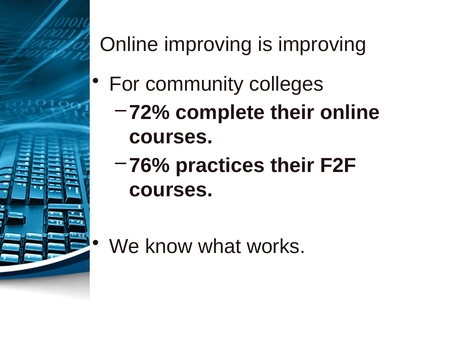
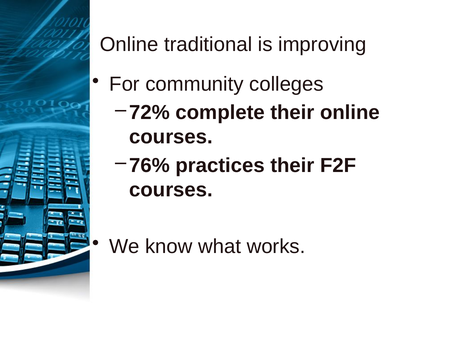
Online improving: improving -> traditional (208, 45)
